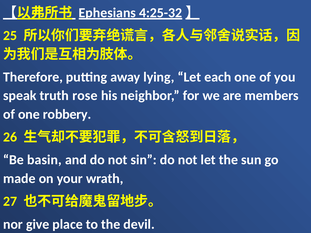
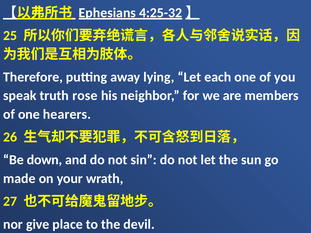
robbery: robbery -> hearers (67, 114)
basin: basin -> down (45, 160)
